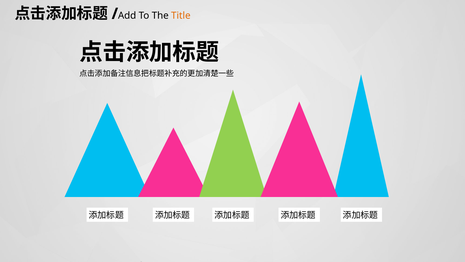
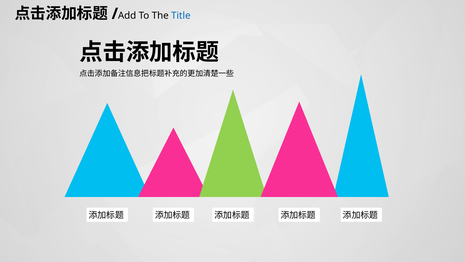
Title colour: orange -> blue (181, 16)
